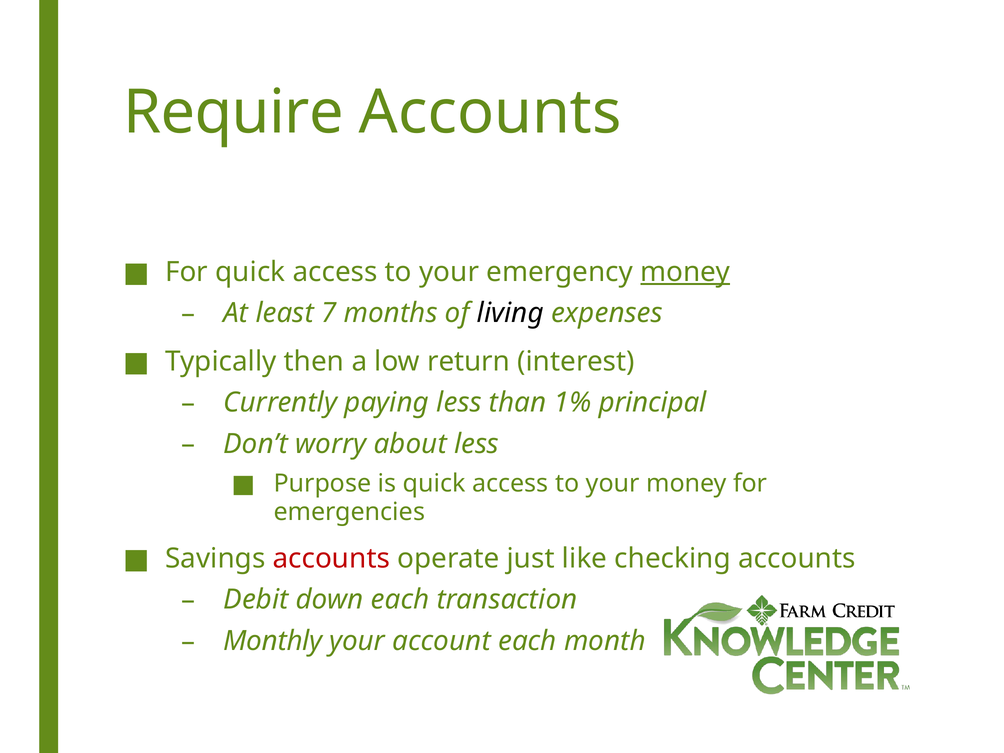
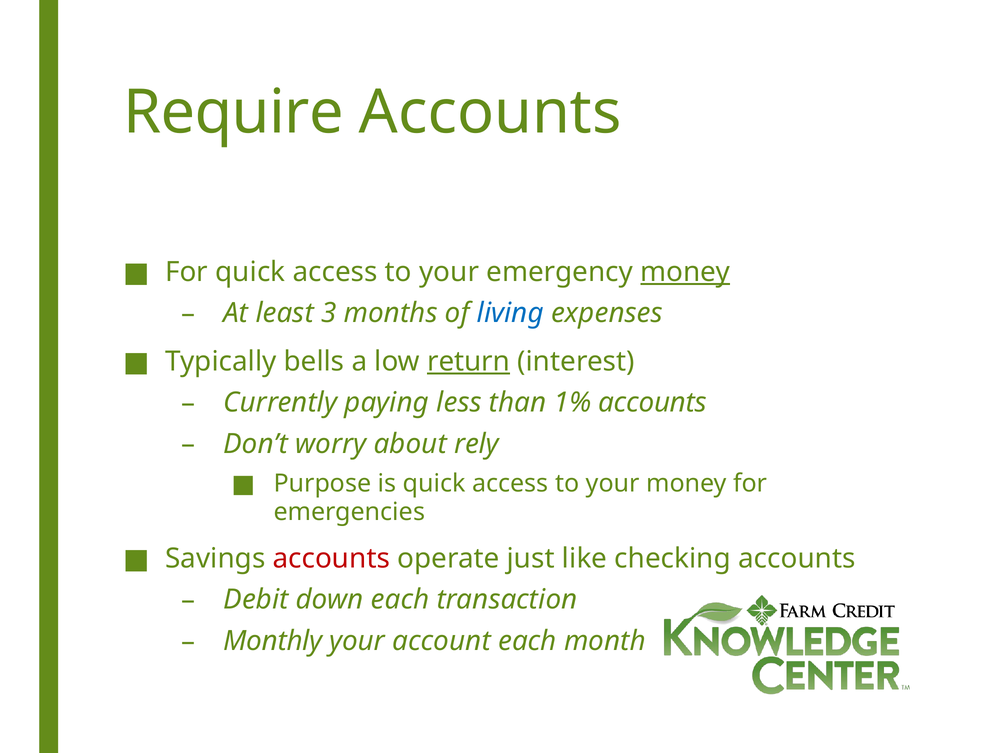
7: 7 -> 3 (329, 313)
living colour: black -> blue (510, 313)
then: then -> bells (314, 361)
return underline: none -> present (469, 361)
1% principal: principal -> accounts (653, 403)
about less: less -> rely (477, 444)
